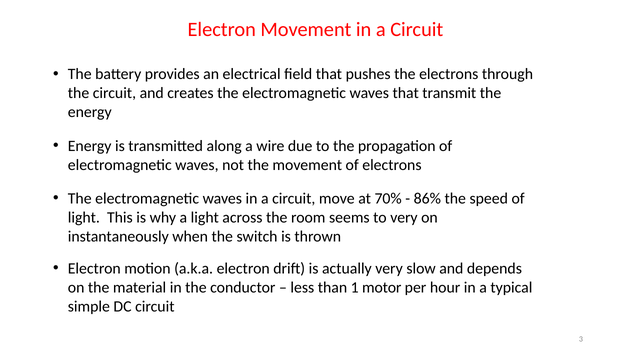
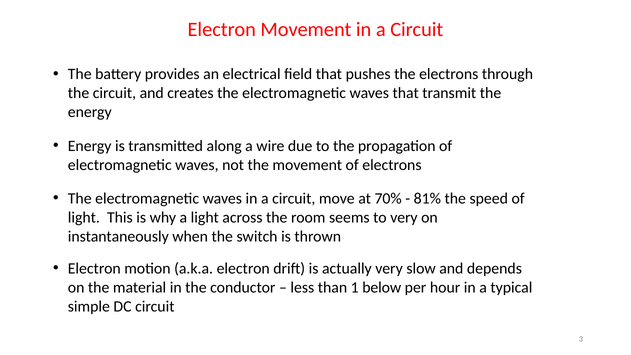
86%: 86% -> 81% (427, 198)
motor: motor -> below (382, 287)
